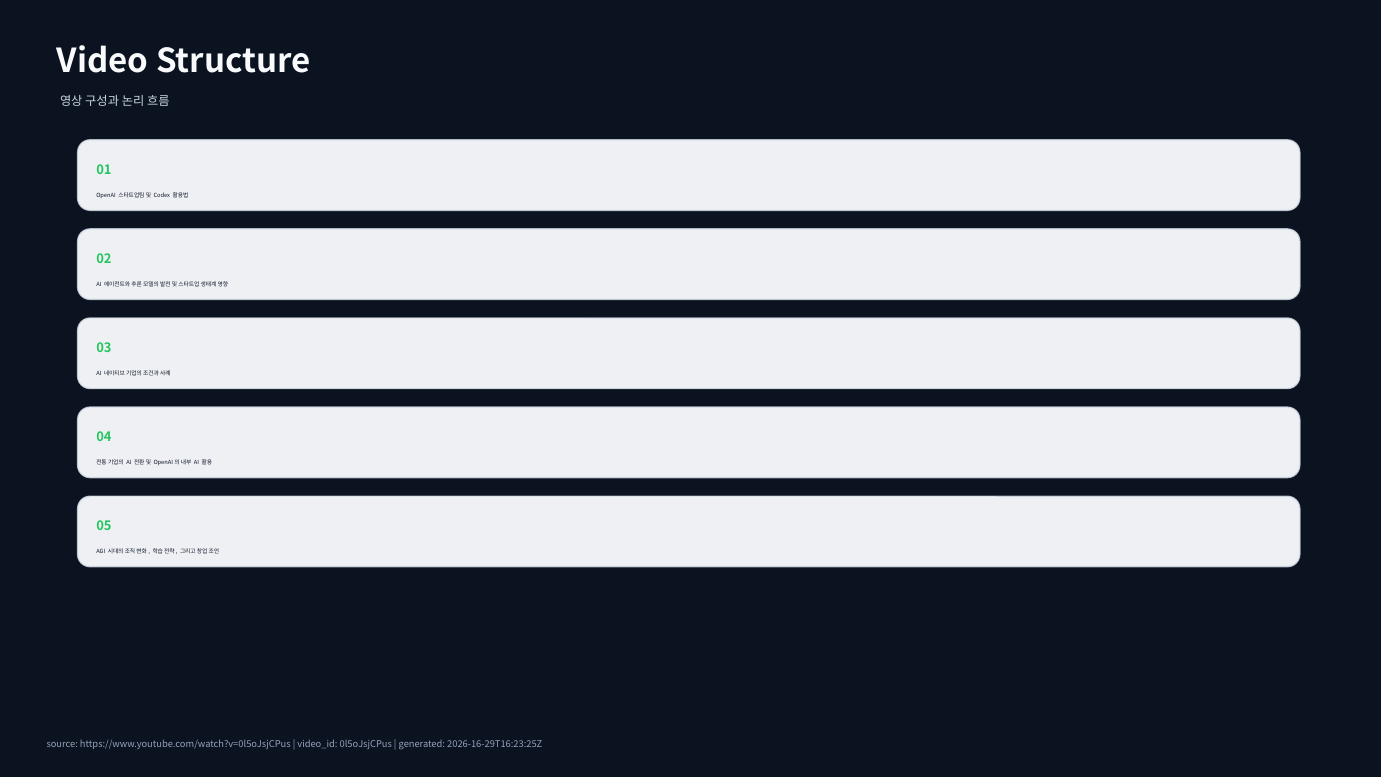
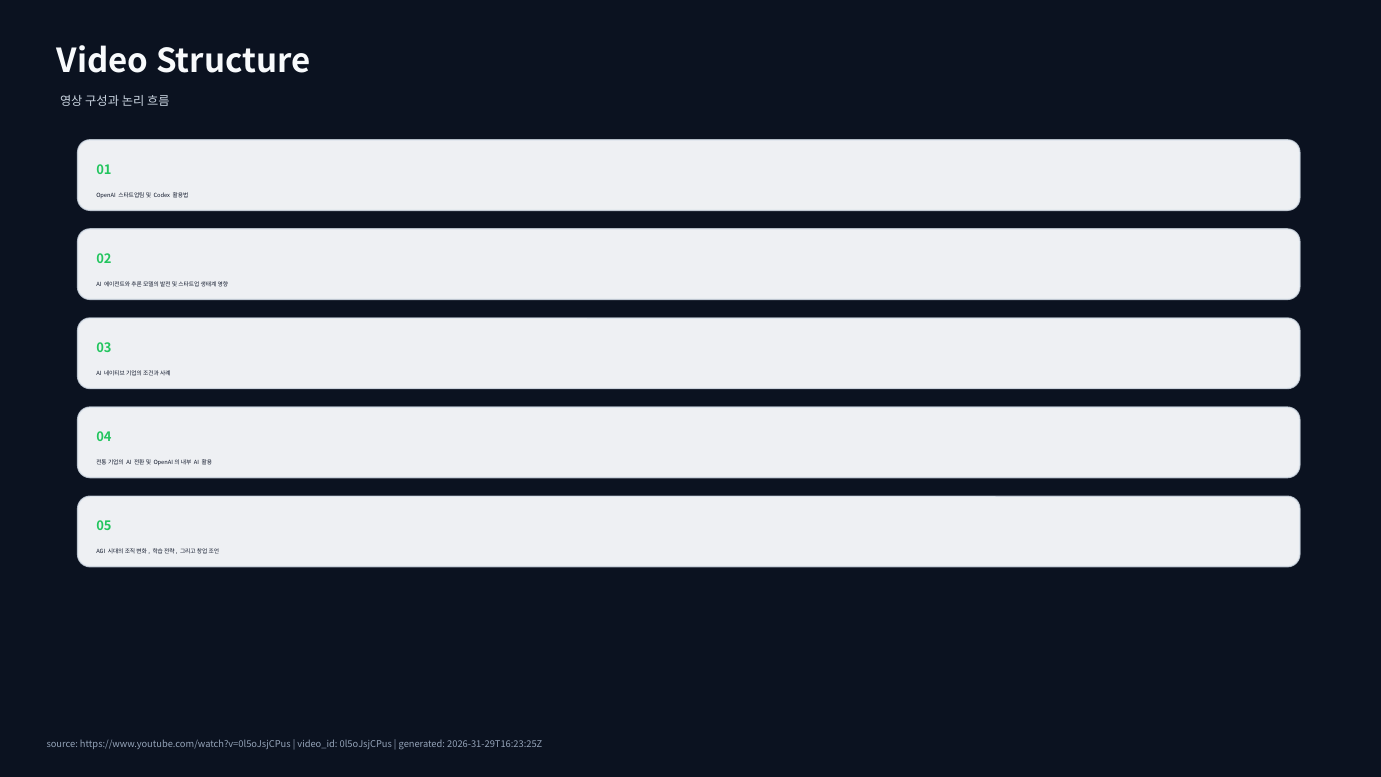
2026-16-29T16:23:25Z: 2026-16-29T16:23:25Z -> 2026-31-29T16:23:25Z (495, 744)
